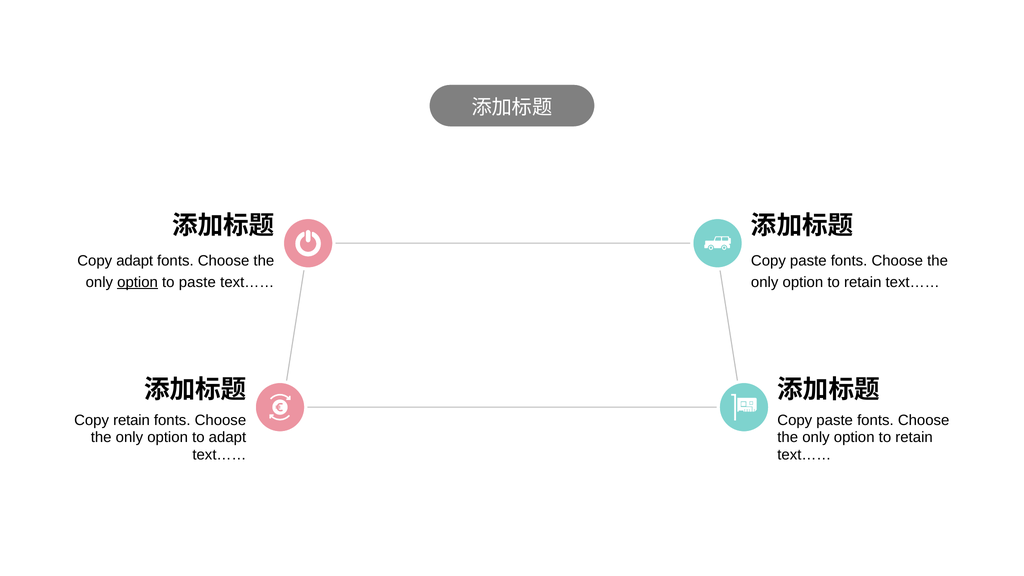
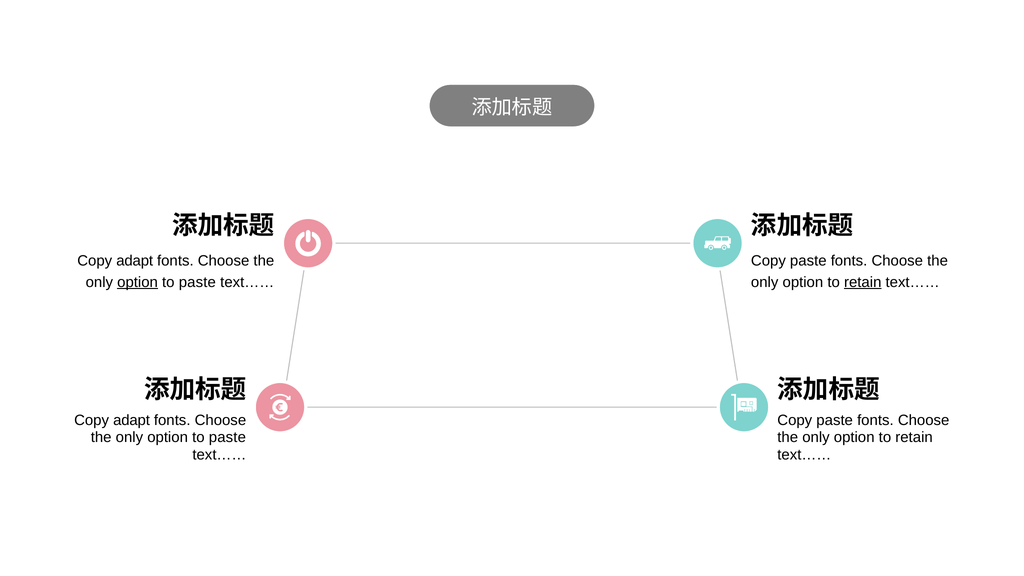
retain underline: none -> present (863, 282)
retain: retain -> adapt (132, 420)
adapt: adapt -> paste (227, 437)
